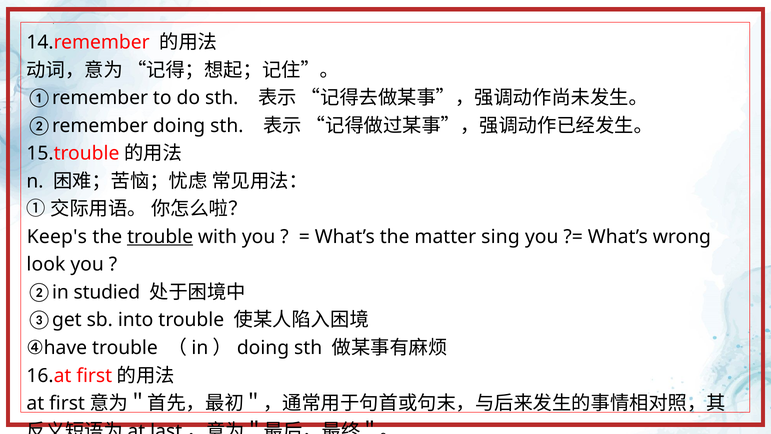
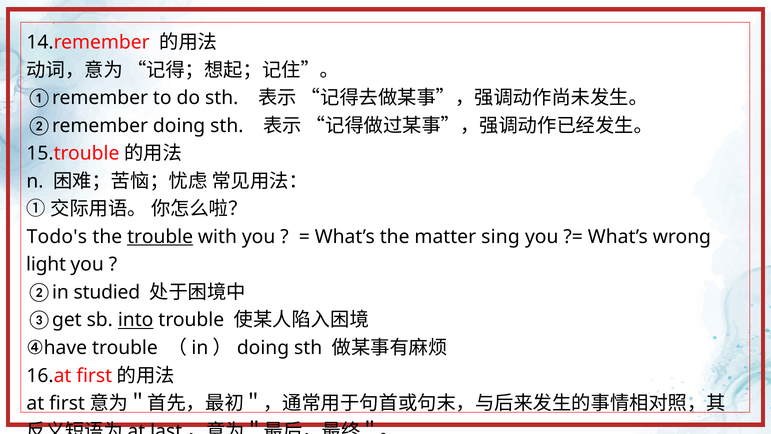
Keep's: Keep's -> Todo's (57, 237)
look: look -> light (46, 264)
into underline: none -> present (136, 320)
